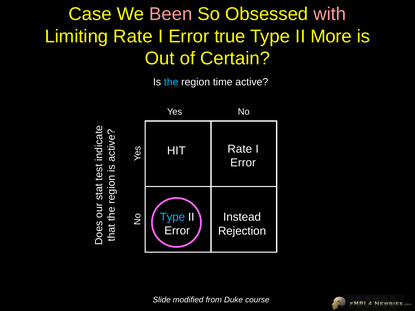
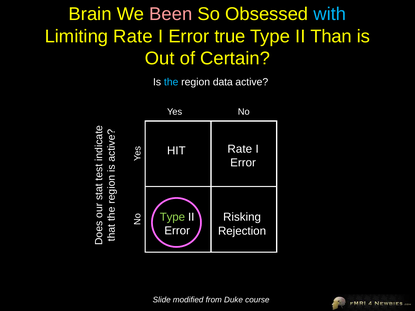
Case: Case -> Brain (90, 14)
with colour: pink -> light blue (330, 14)
More: More -> Than (331, 36)
time: time -> data (223, 82)
Type colour: light blue -> light green (172, 217)
Instead: Instead -> Risking (242, 217)
